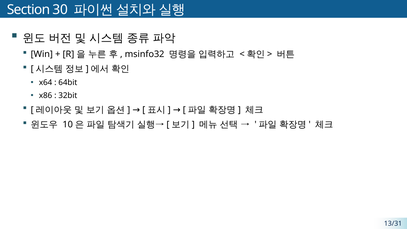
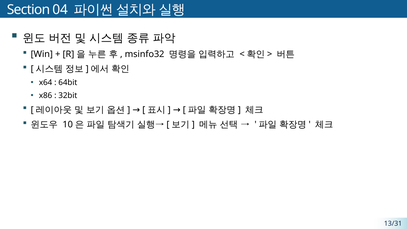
30: 30 -> 04 (60, 10)
